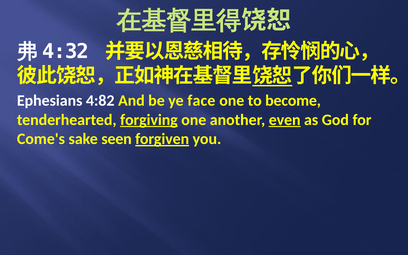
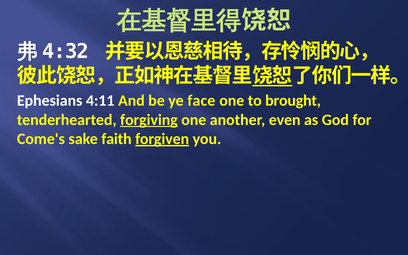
4:82: 4:82 -> 4:11 (100, 101)
become: become -> brought (293, 101)
even underline: present -> none (285, 120)
seen: seen -> faith (116, 139)
